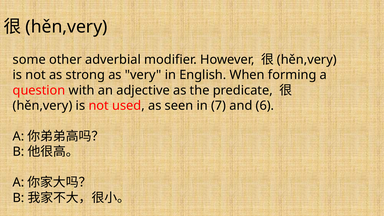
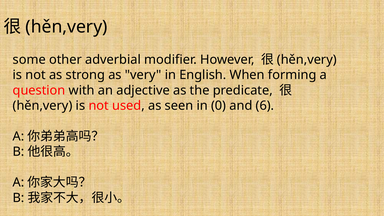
7: 7 -> 0 (219, 106)
